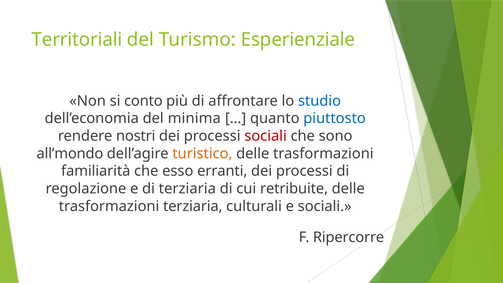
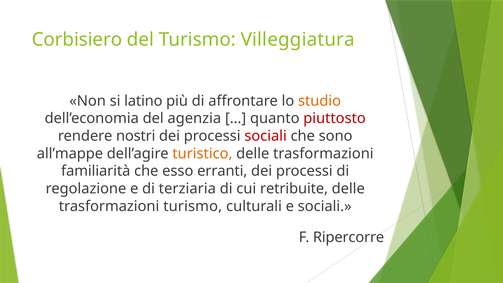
Territoriali: Territoriali -> Corbisiero (77, 40)
Esperienziale: Esperienziale -> Villeggiatura (298, 40)
conto: conto -> latino (143, 101)
studio colour: blue -> orange (320, 101)
minima: minima -> agenzia (194, 118)
piuttosto colour: blue -> red (335, 118)
all’mondo: all’mondo -> all’mappe (70, 154)
trasformazioni terziaria: terziaria -> turismo (193, 206)
